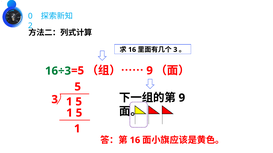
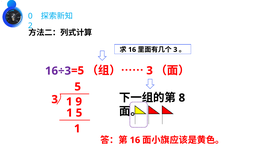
9: 9 -> 3 (150, 71)
16÷3 colour: green -> purple (58, 71)
9: 9 -> 8 (182, 98)
5: 5 -> 9 (79, 102)
